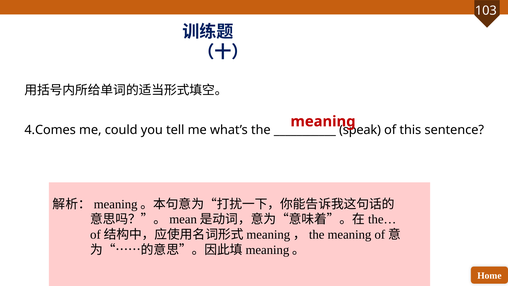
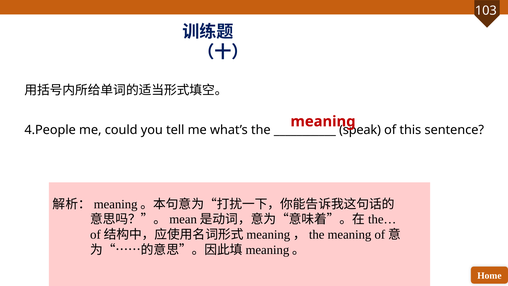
4.Comes: 4.Comes -> 4.People (50, 130)
